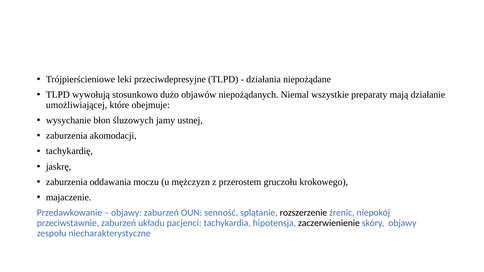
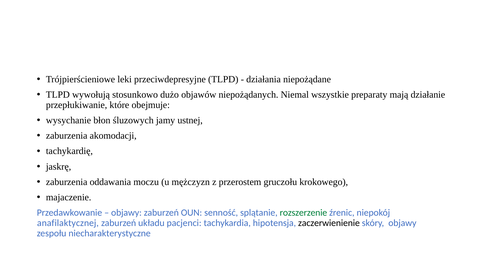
umożliwiającej: umożliwiającej -> przepłukiwanie (77, 105)
rozszerzenie colour: black -> green (303, 213)
przeciwstawnie: przeciwstawnie -> anafilaktycznej (68, 223)
